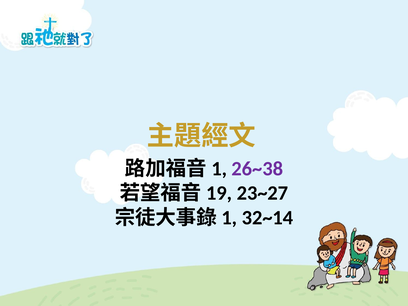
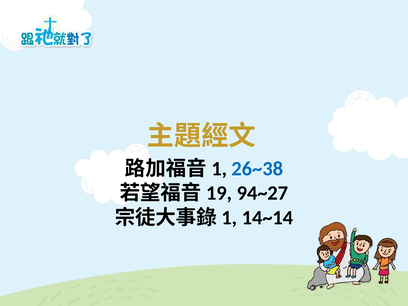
26~38 colour: purple -> blue (257, 169)
23~27: 23~27 -> 94~27 (262, 193)
32~14: 32~14 -> 14~14 (268, 218)
